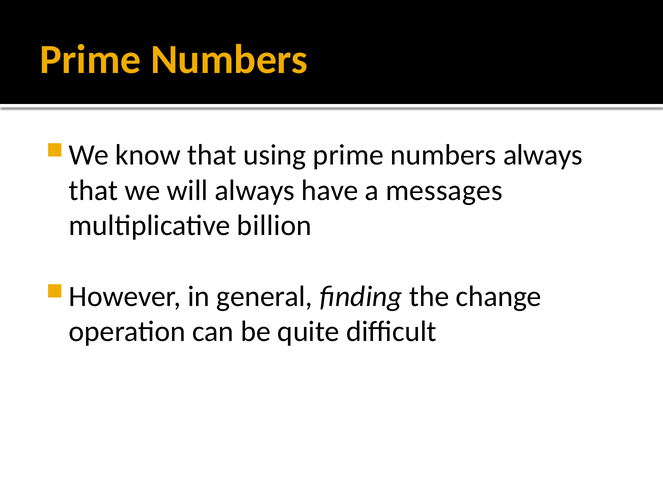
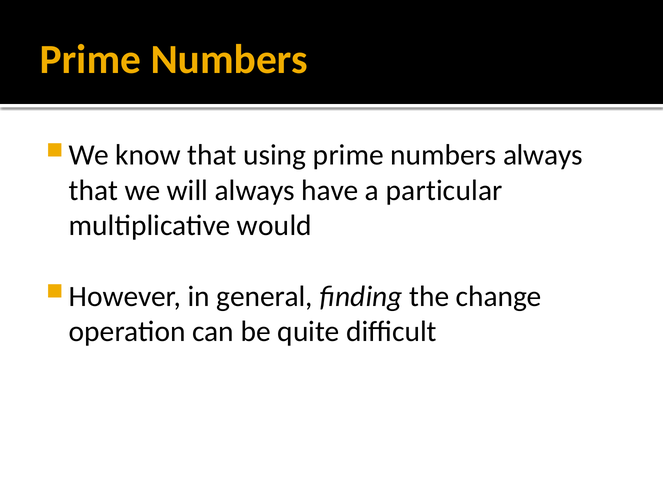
messages: messages -> particular (444, 190)
billion: billion -> would (274, 226)
